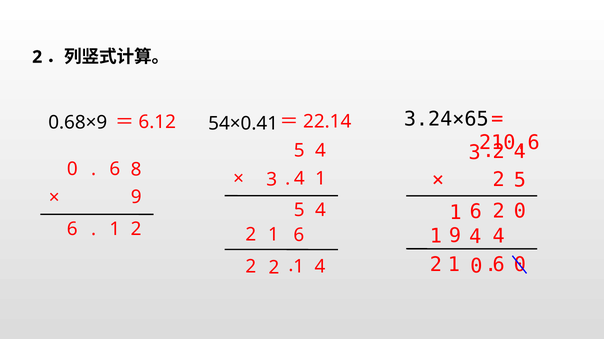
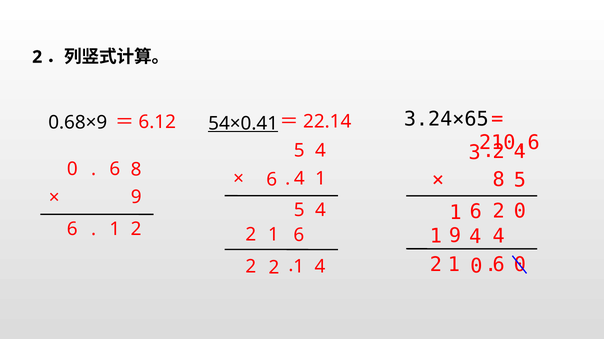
54×0.41 underline: none -> present (243, 124)
2: 2 -> 8 (499, 180)
3: 3 -> 6 (272, 180)
